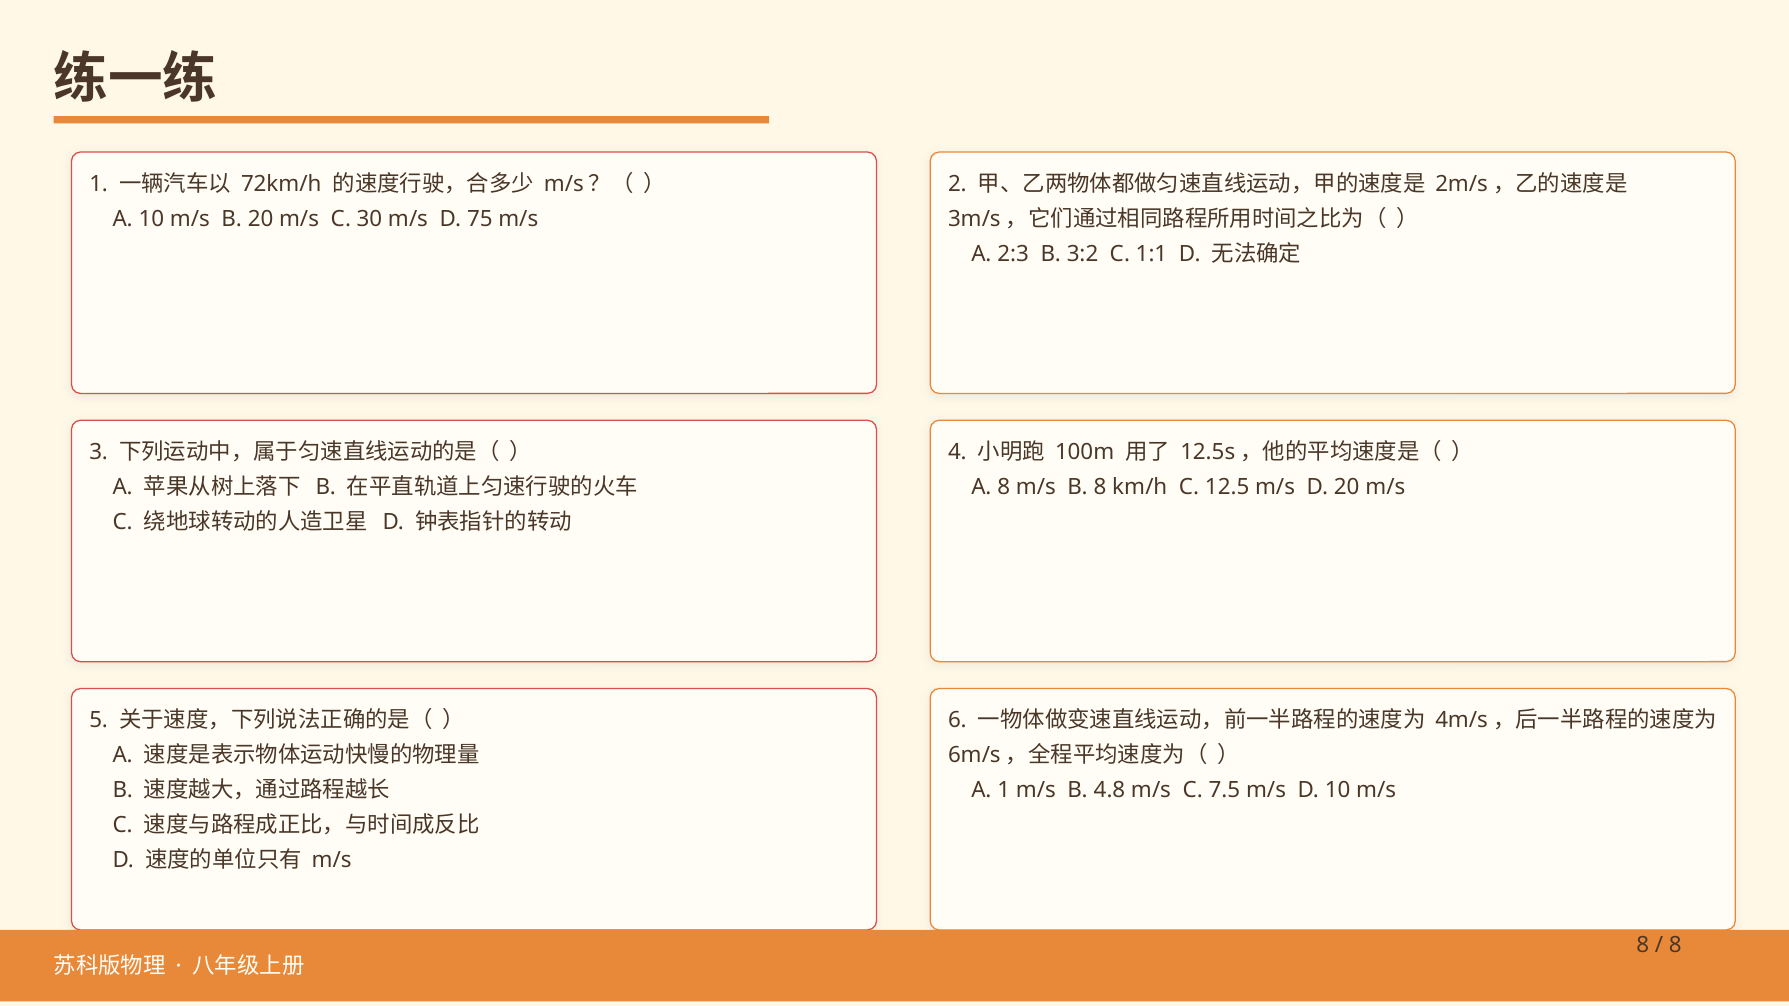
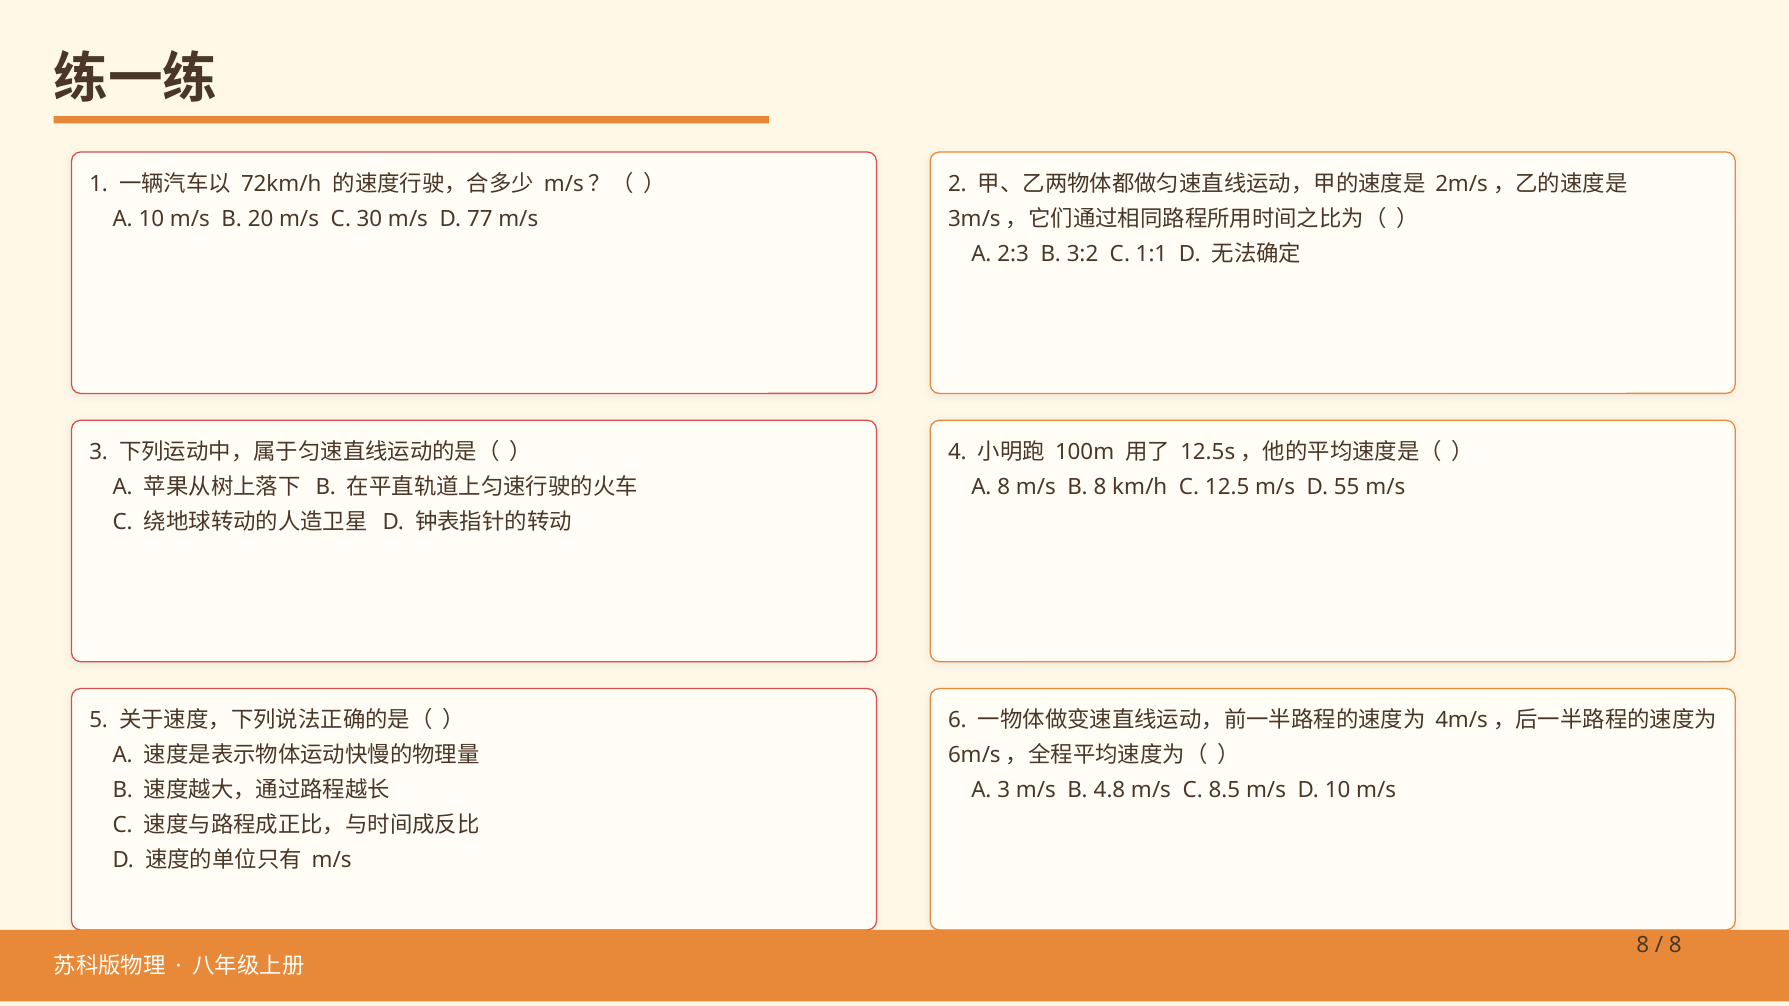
75: 75 -> 77 (480, 219)
D 20: 20 -> 55 (1347, 487)
A 1: 1 -> 3 (1004, 791)
7.5: 7.5 -> 8.5 (1224, 791)
